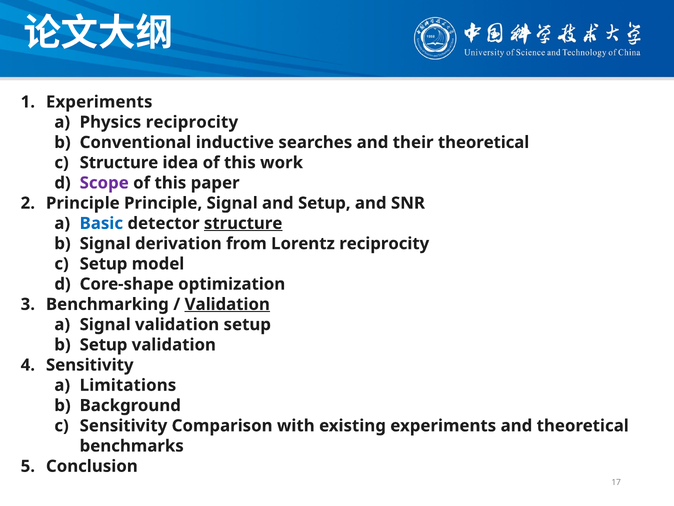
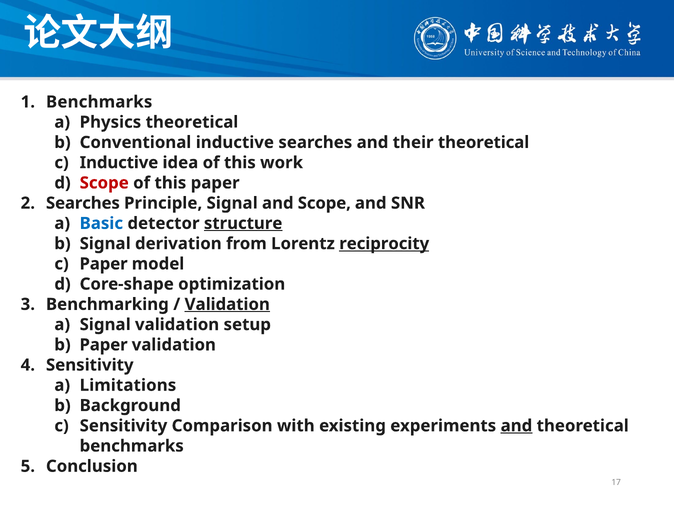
Experiments: Experiments -> Benchmarks (99, 102)
Physics reciprocity: reciprocity -> theoretical (192, 122)
Structure: Structure -> Inductive (119, 162)
Scope colour: purple -> red (104, 183)
Principle: Principle -> Searches (83, 203)
and Setup: Setup -> Scope (324, 203)
reciprocity underline: none -> present (384, 243)
Setup: Setup -> Paper (104, 264)
Setup: Setup -> Paper (104, 344)
and underline: none -> present (516, 425)
